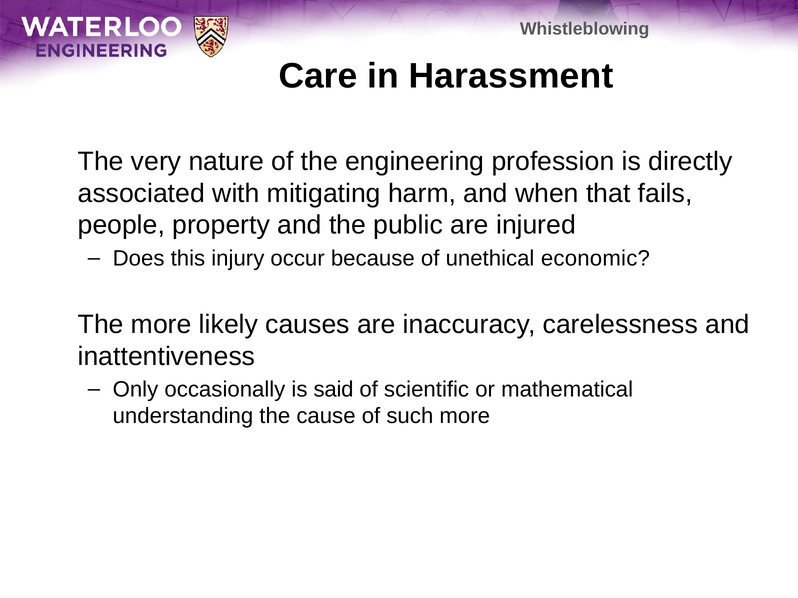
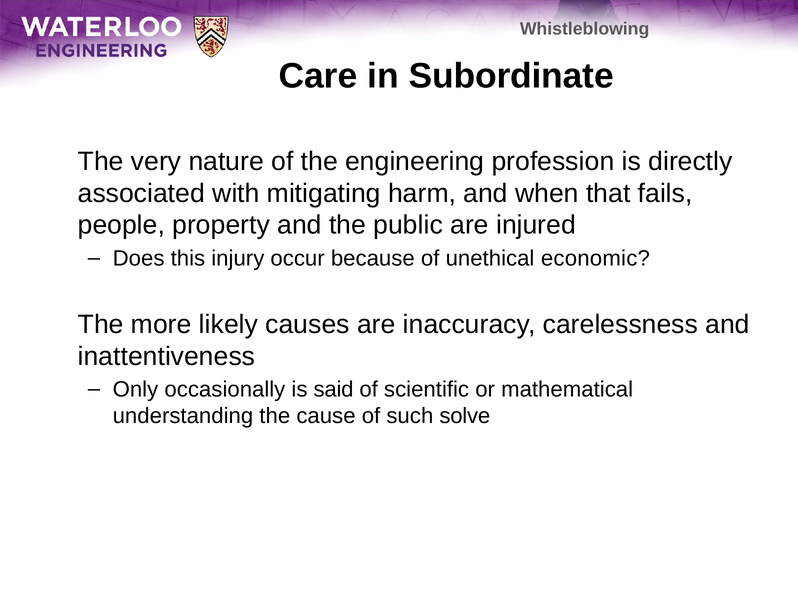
Harassment: Harassment -> Subordinate (511, 76)
such more: more -> solve (465, 417)
